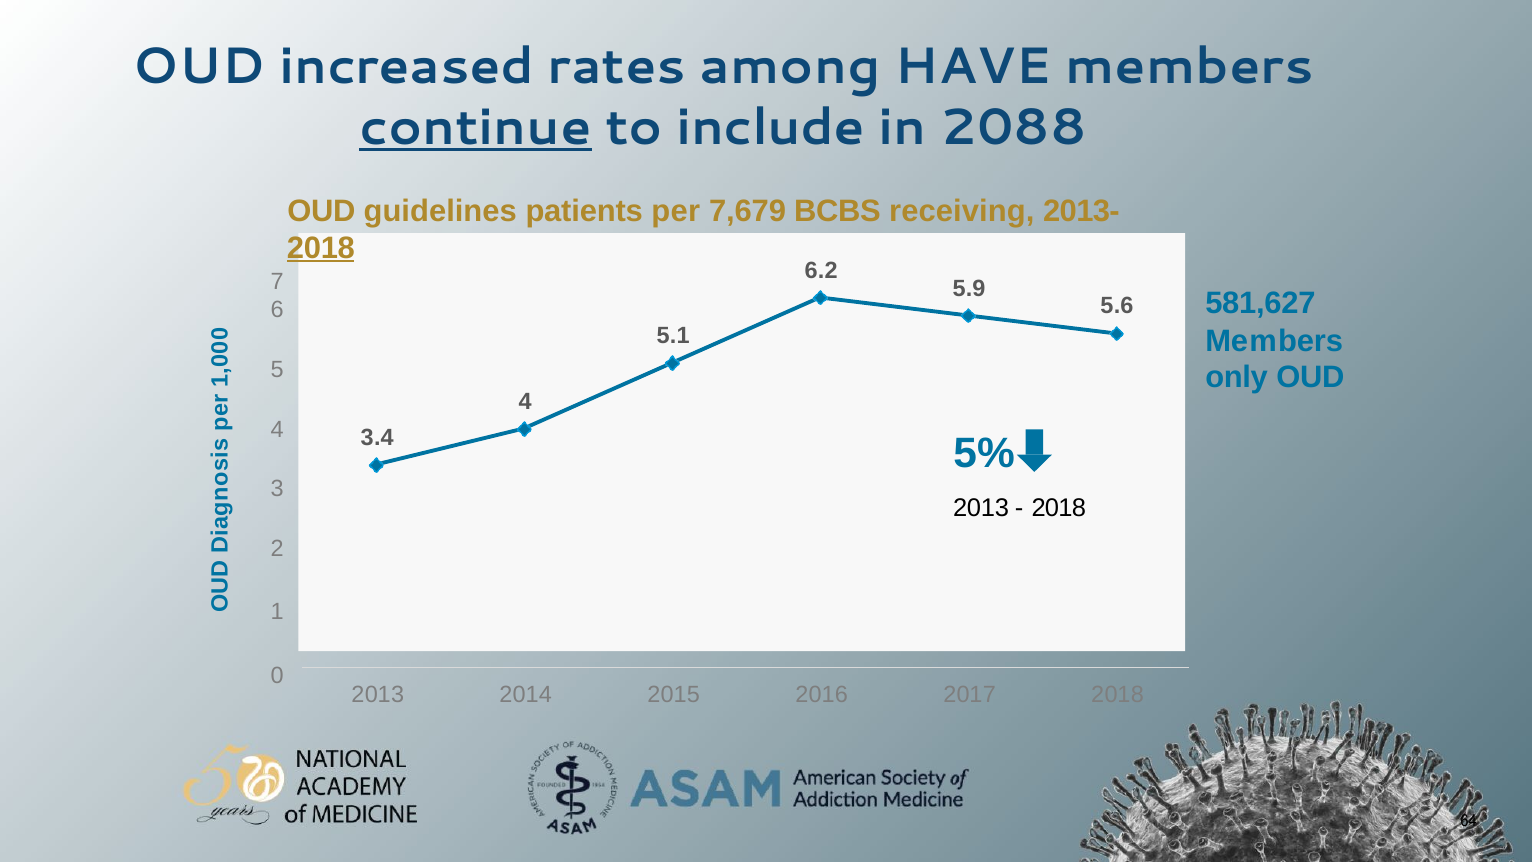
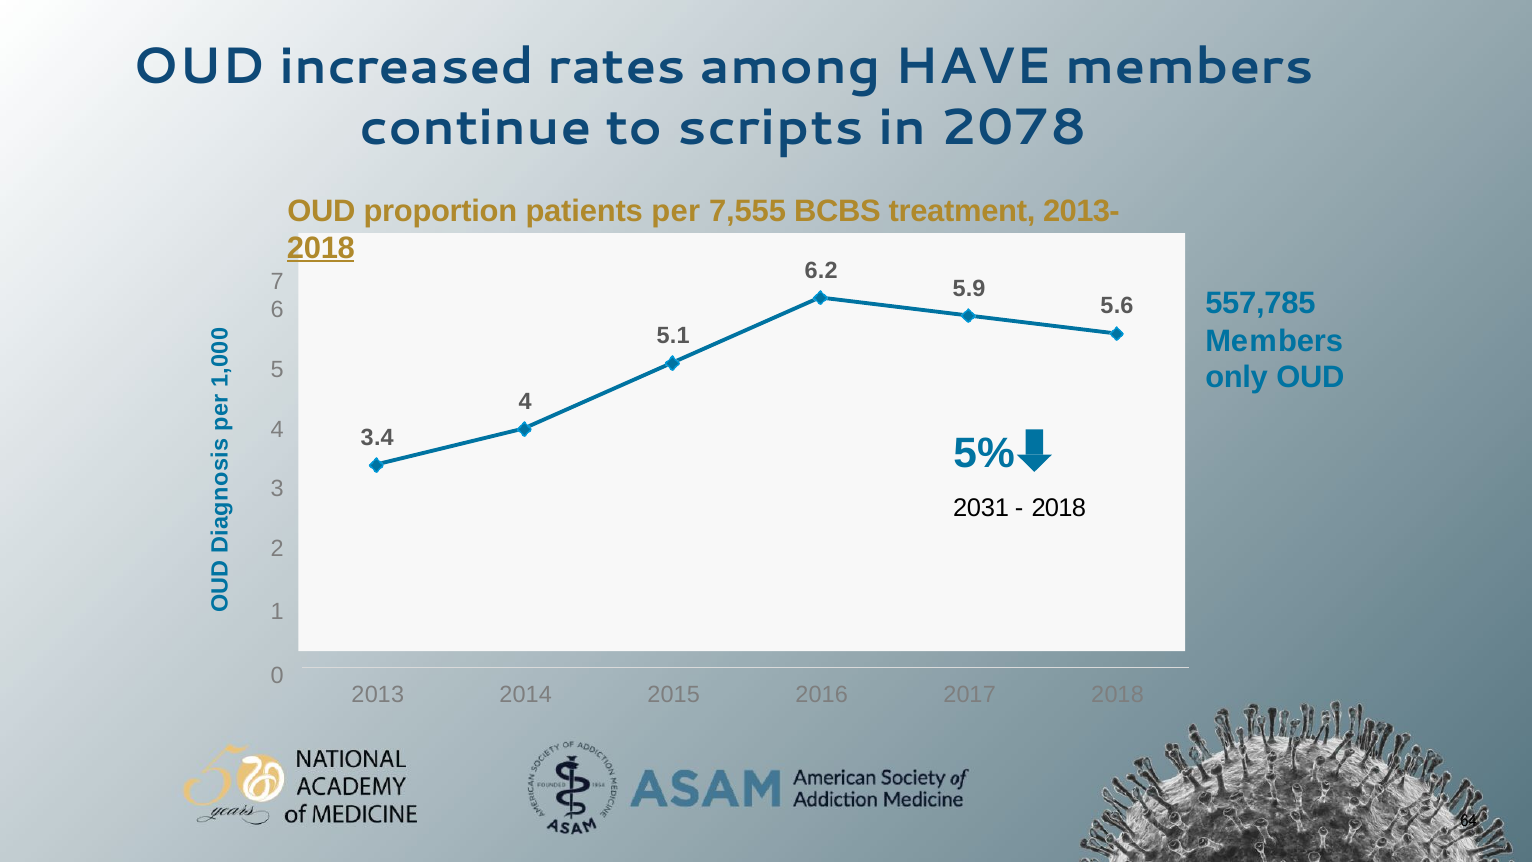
continue underline: present -> none (476, 128)
include: include -> scripts (770, 128)
2088: 2088 -> 2078 (1014, 128)
guidelines: guidelines -> proportion (440, 211)
7,679: 7,679 -> 7,555 (748, 211)
receiving: receiving -> treatment (962, 211)
581,627: 581,627 -> 557,785 (1260, 304)
2013: 2013 -> 2031 (981, 507)
